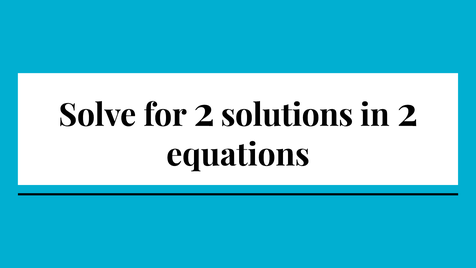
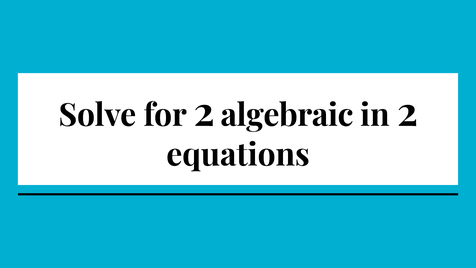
solutions: solutions -> algebraic (287, 115)
